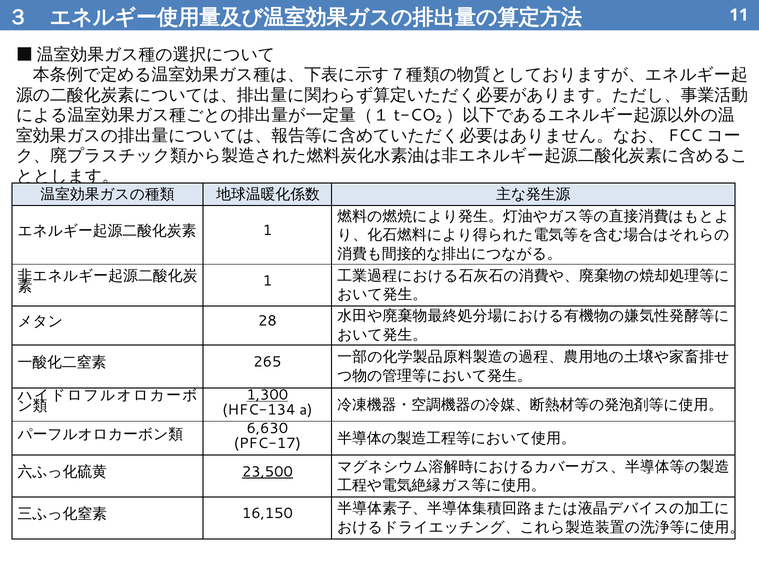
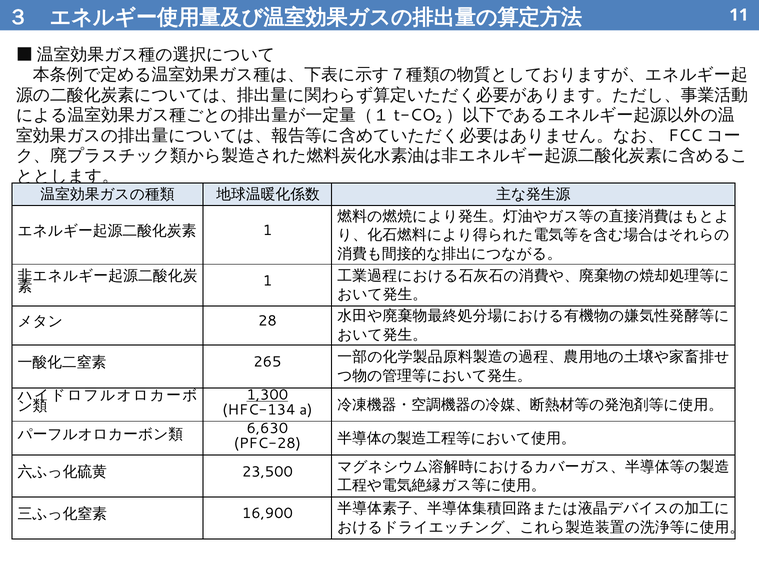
PFC-17: PFC-17 -> PFC-28 (267, 444)
23,500 underline: present -> none (267, 472)
16,150: 16,150 -> 16,900 (267, 514)
